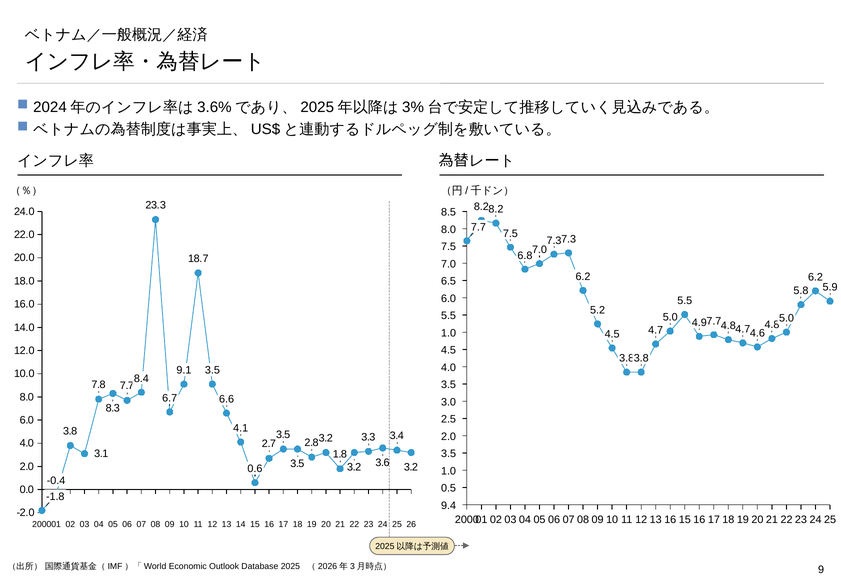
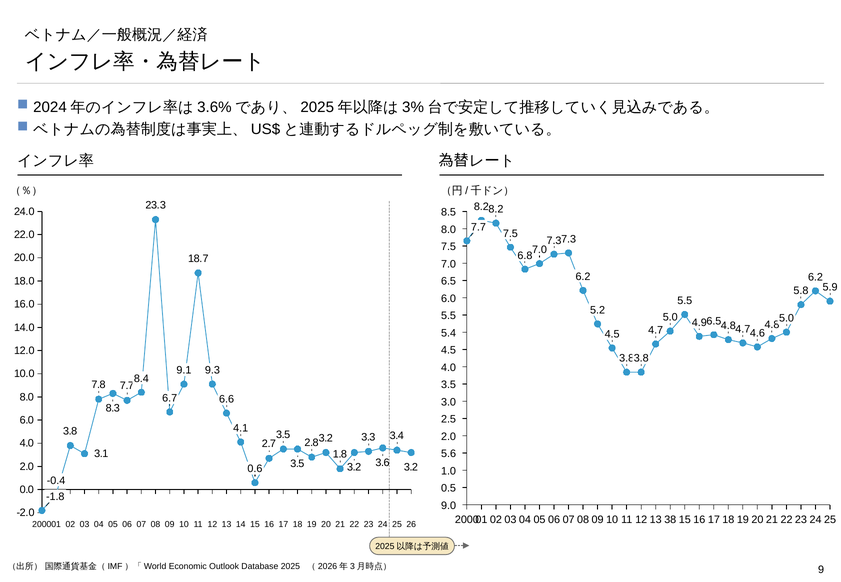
7.7: 7.7 -> 6.5 (714, 321)
1.0: 1.0 -> 5.4 (449, 333)
3.5: 3.5 -> 9.3 (212, 371)
3.5: 3.5 -> 5.6 (449, 454)
9.4: 9.4 -> 9.0 (449, 506)
12 16: 16 -> 38 (670, 520)
